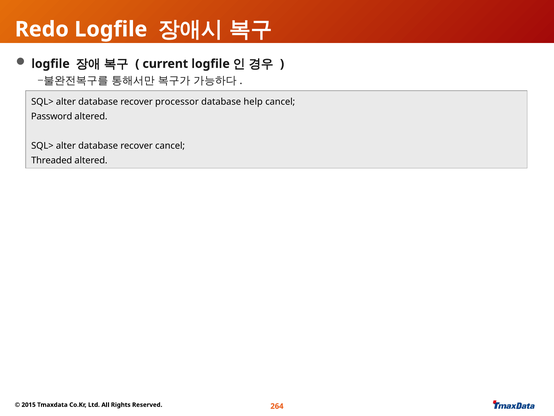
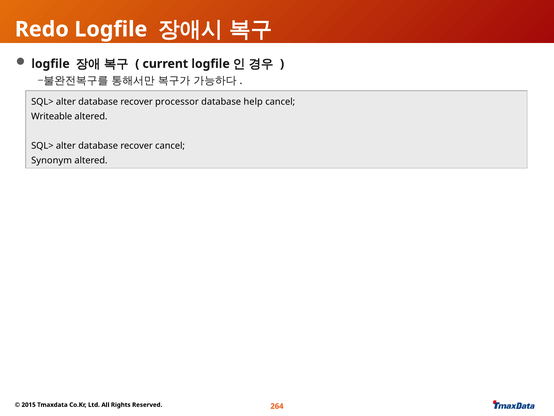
Password: Password -> Writeable (52, 116)
Threaded: Threaded -> Synonym (52, 160)
